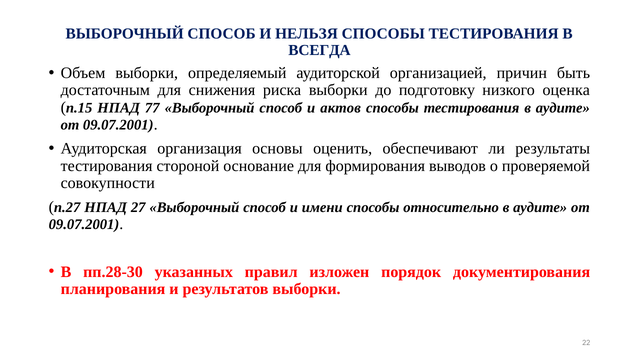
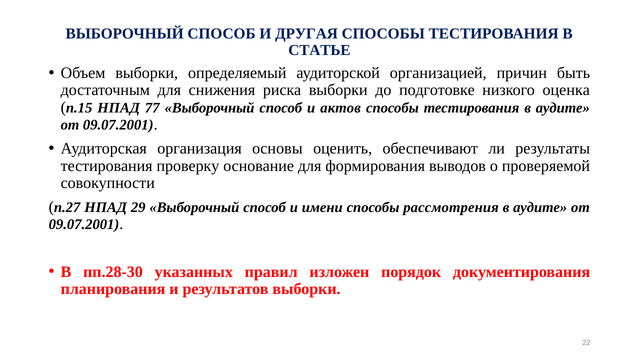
НЕЛЬЗЯ: НЕЛЬЗЯ -> ДРУГАЯ (307, 34)
ВСЕГДА: ВСЕГДА -> СТАТЬЕ (319, 50)
подготовку: подготовку -> подготовке (437, 90)
стороной: стороной -> проверку (188, 166)
27: 27 -> 29 (138, 208)
относительно: относительно -> рассмотрения (451, 208)
